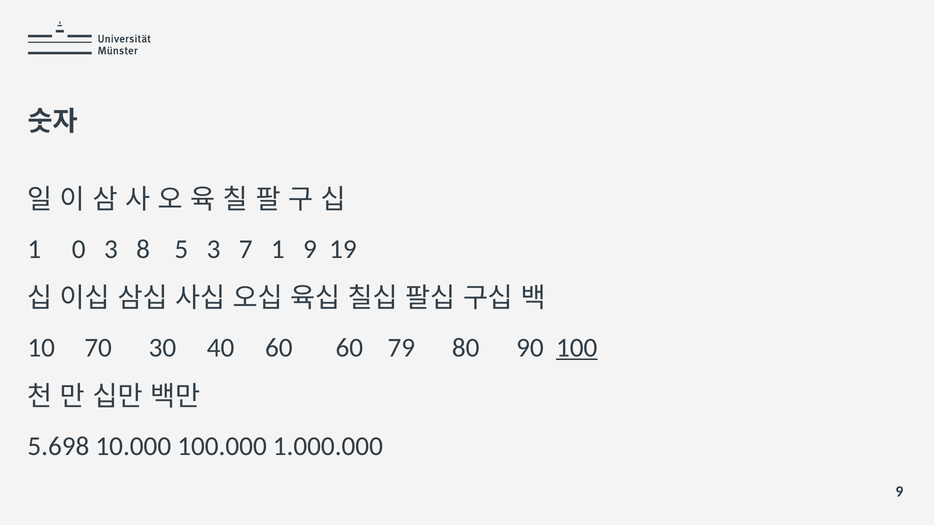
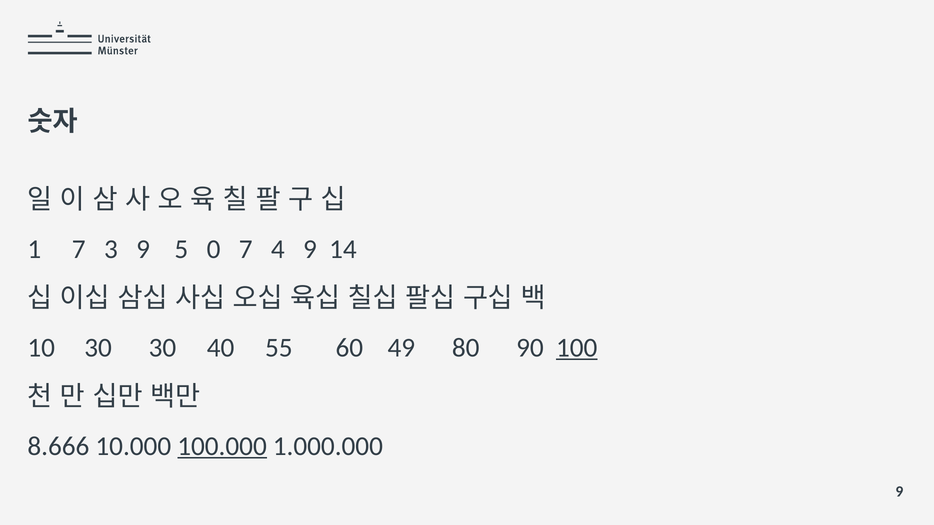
1 0: 0 -> 7 (79, 249)
3 8: 8 -> 9 (143, 249)
5 3: 3 -> 0 (214, 249)
7 1: 1 -> 4 (278, 249)
19: 19 -> 14 (343, 249)
10 70: 70 -> 30 (98, 348)
40 60: 60 -> 55 (279, 348)
79: 79 -> 49 (401, 348)
5.698: 5.698 -> 8.666 (58, 446)
100.000 underline: none -> present (222, 446)
